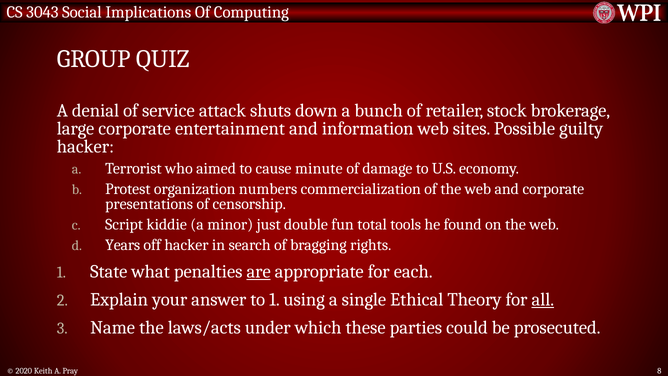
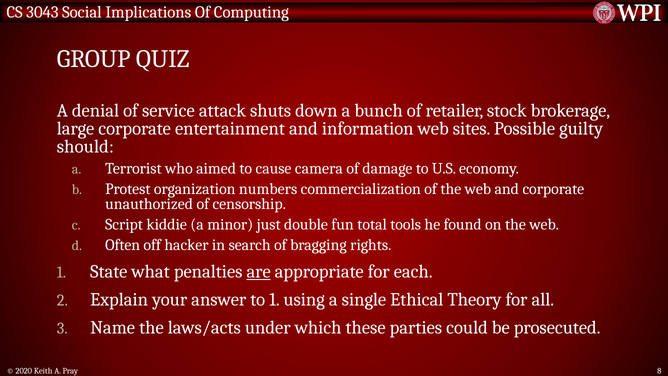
hacker: hacker -> should (85, 147)
minute: minute -> camera (319, 168)
presentations: presentations -> unauthorized (149, 204)
Years: Years -> Often (123, 245)
all underline: present -> none (543, 299)
